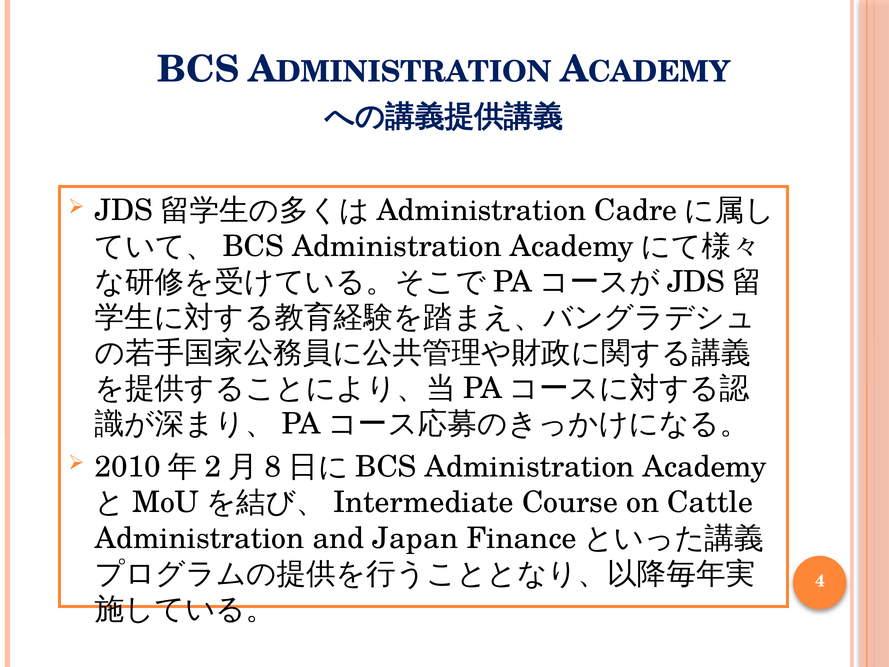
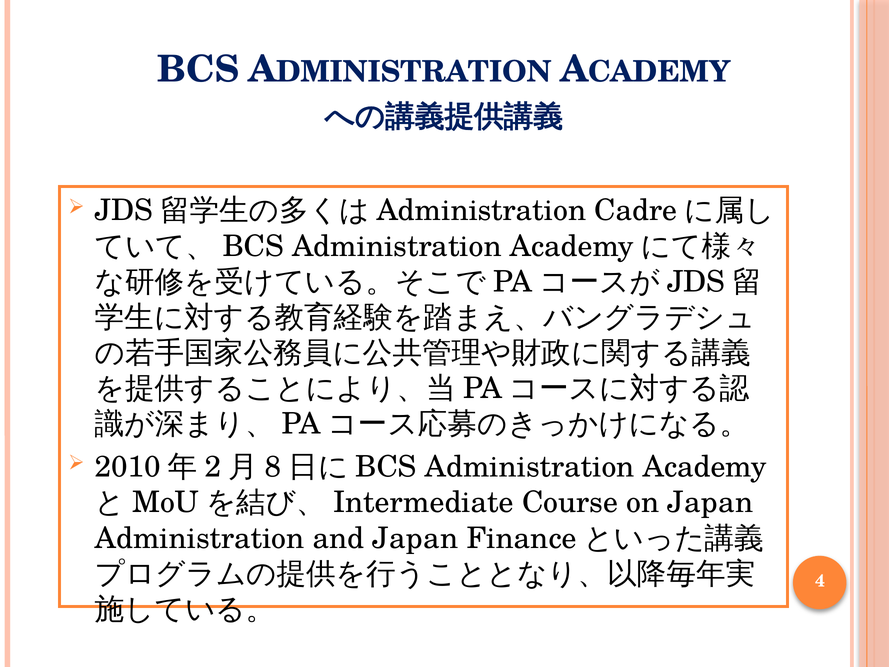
on Cattle: Cattle -> Japan (710, 503)
